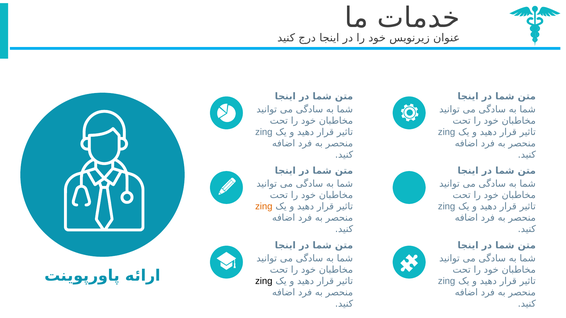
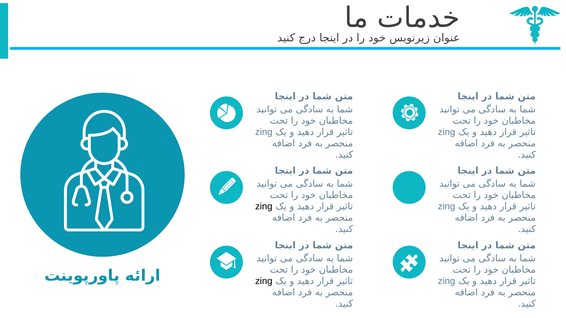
zing colour: orange -> black (264, 207)
